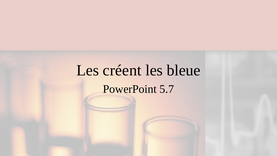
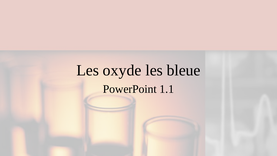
créent: créent -> oxyde (122, 70)
5.7: 5.7 -> 1.1 (167, 89)
